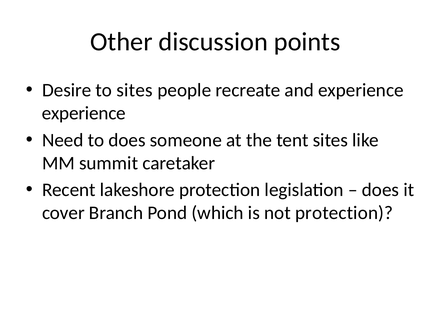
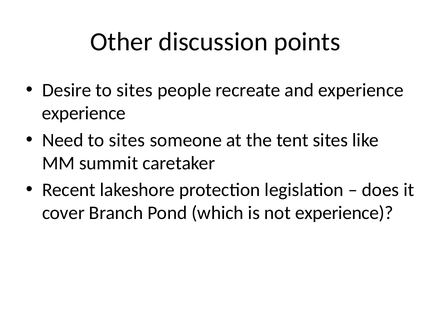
Need to does: does -> sites (127, 140)
not protection: protection -> experience (344, 213)
